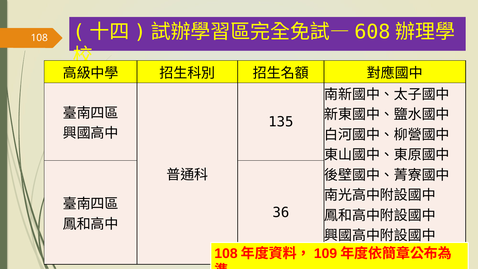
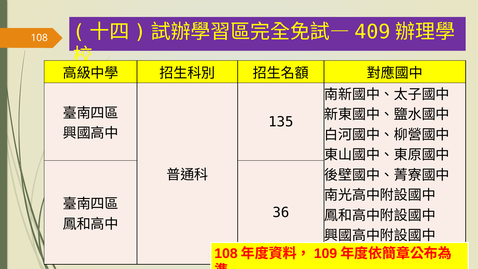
608: 608 -> 409 (372, 32)
